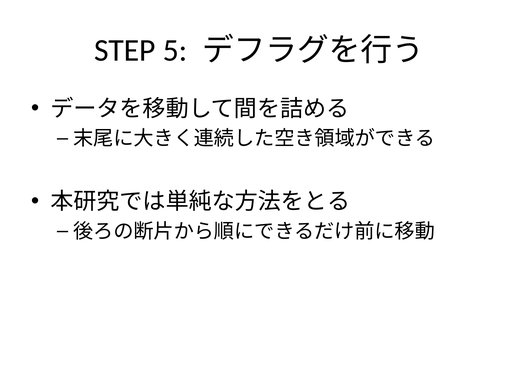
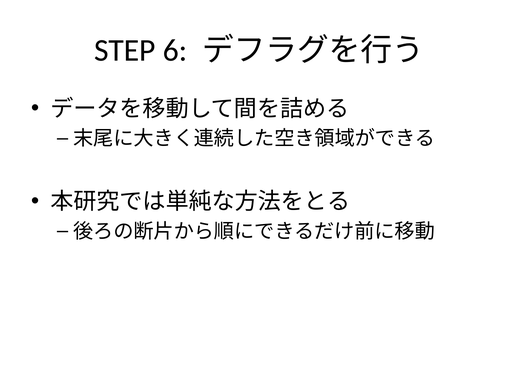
5: 5 -> 6 (175, 50)
